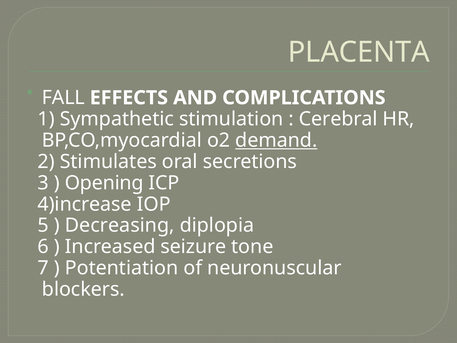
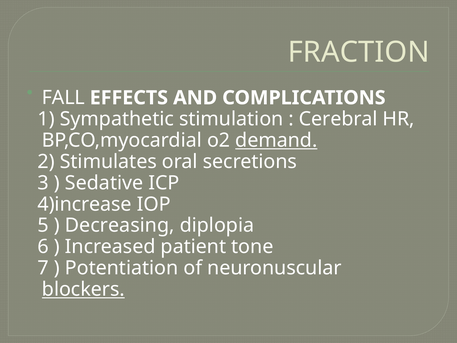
PLACENTA: PLACENTA -> FRACTION (359, 52)
Opening: Opening -> Sedative (104, 183)
seizure: seizure -> patient (193, 247)
blockers underline: none -> present (83, 289)
